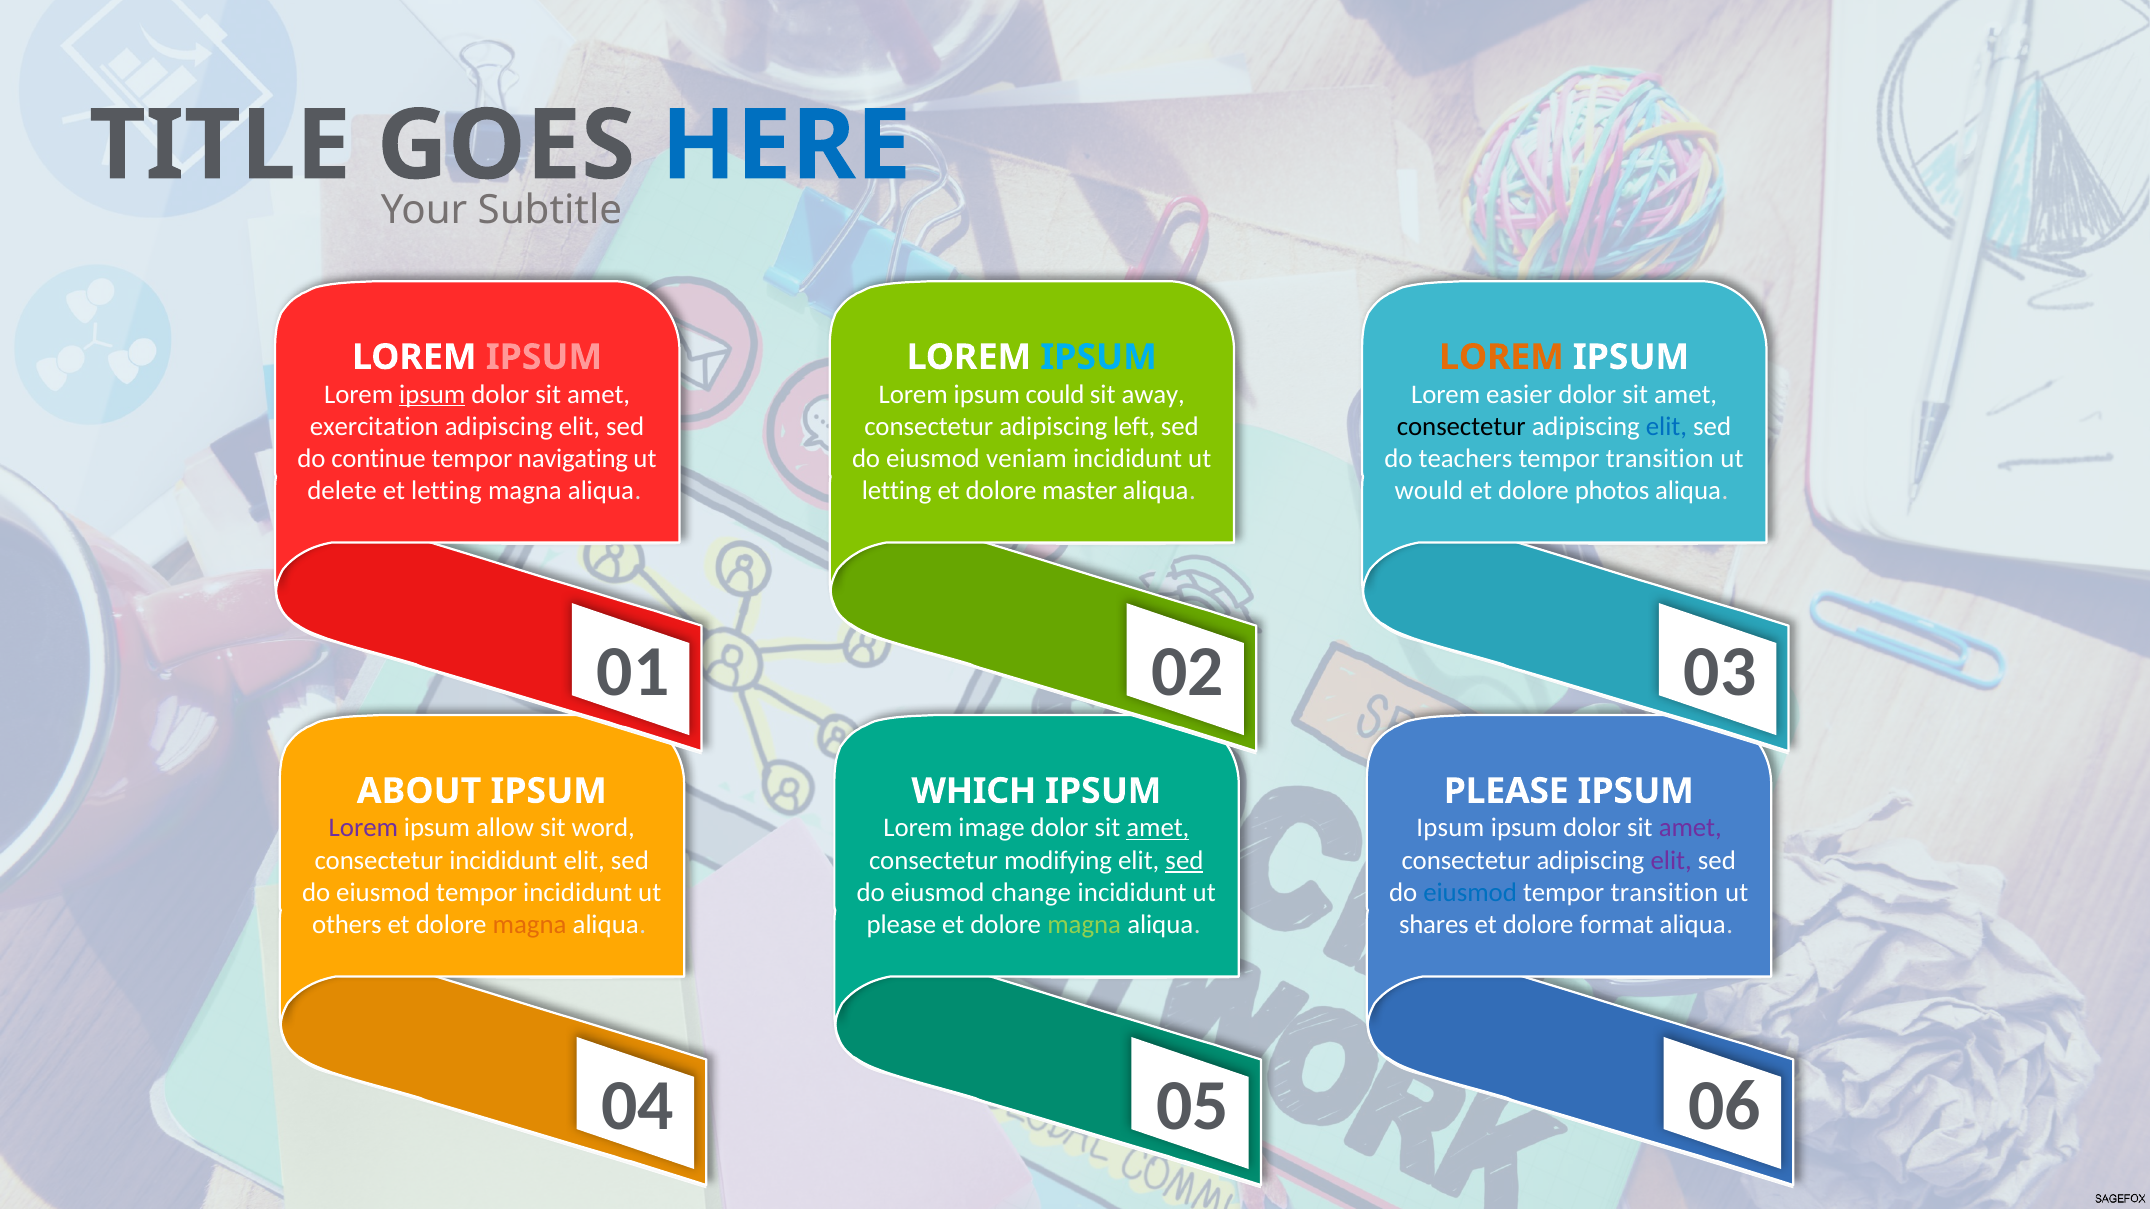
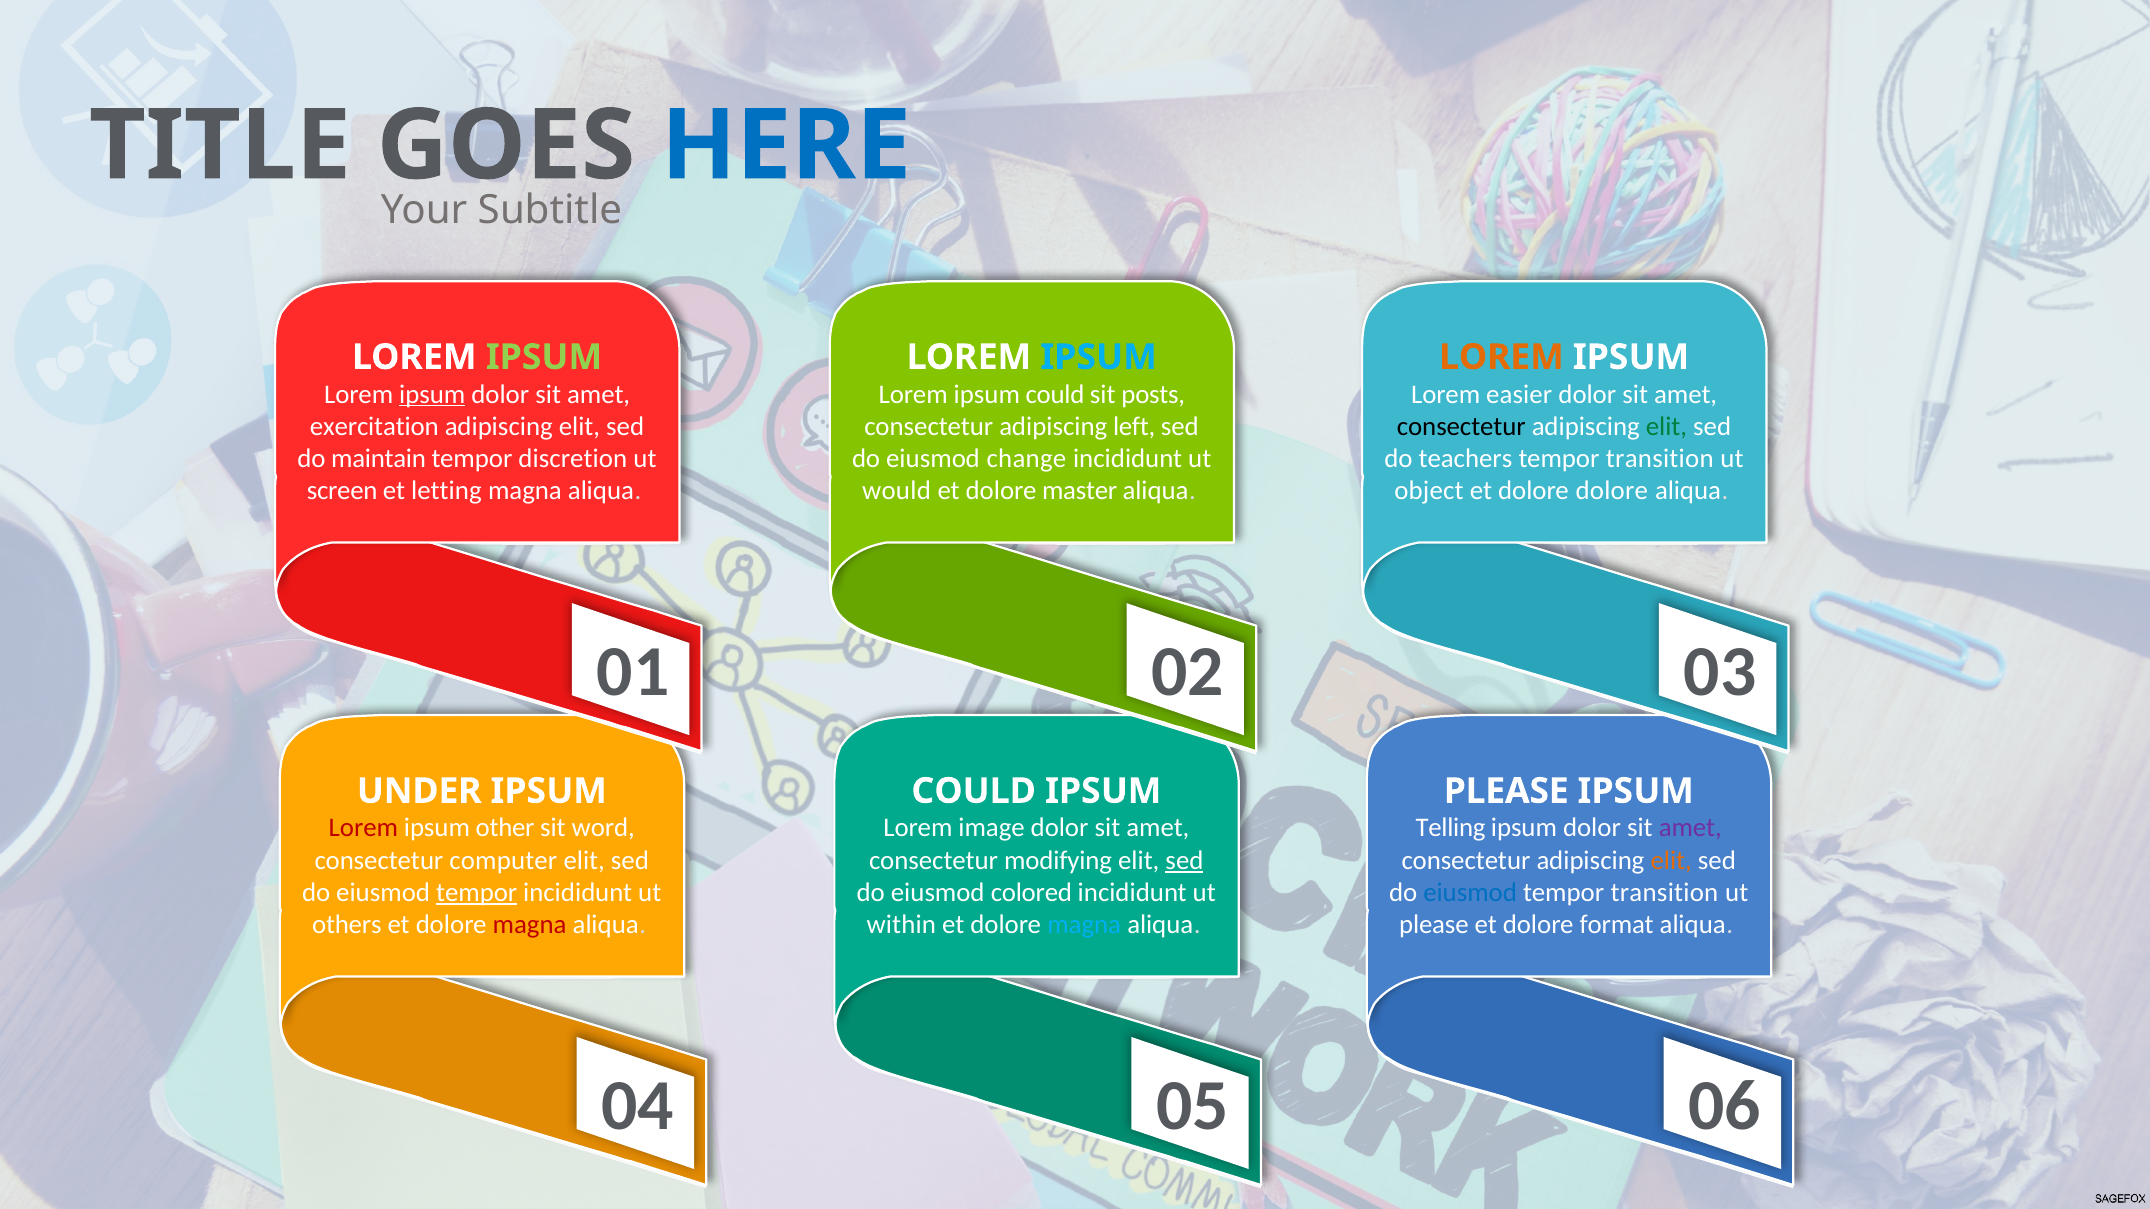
IPSUM colour: pink -> light green (544, 357)
away: away -> posts (1153, 394)
elit colour: blue -> green (1666, 427)
continue: continue -> maintain (379, 459)
navigating: navigating -> discretion (573, 459)
veniam: veniam -> change (1026, 459)
delete: delete -> screen (342, 491)
letting: letting -> would (896, 491)
would: would -> object (1429, 491)
dolore photos: photos -> dolore (1612, 491)
ABOUT: ABOUT -> UNDER (419, 791)
WHICH: WHICH -> COULD (974, 791)
Lorem colour: purple -> red (363, 828)
allow: allow -> other (505, 828)
amet underline: present -> none (1158, 828)
Ipsum: Ipsum -> Telling (1450, 828)
consectetur incididunt: incididunt -> computer (503, 860)
elit colour: purple -> orange (1671, 860)
tempor underline: none -> present (477, 893)
change: change -> colored (1031, 893)
magna colour: orange -> red (530, 925)
please: please -> within (901, 925)
magna colour: light green -> light blue (1084, 925)
shares: shares -> please (1434, 925)
